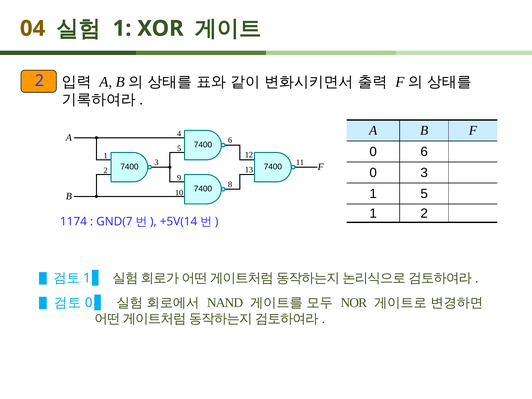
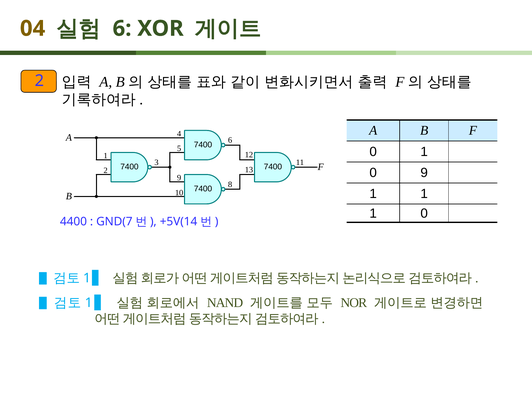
1: 1 -> 6 (122, 28)
0 6: 6 -> 1 (424, 152)
0 3: 3 -> 9 (424, 173)
5: 5 -> 1 (424, 194)
2: 2 -> 0 (424, 213)
1174: 1174 -> 4400 (73, 222)
0: 0 -> 1 (89, 303)
